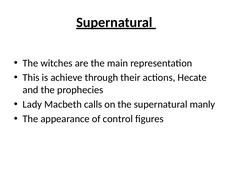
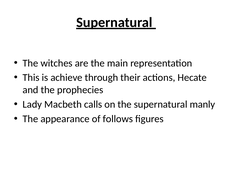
control: control -> follows (118, 119)
